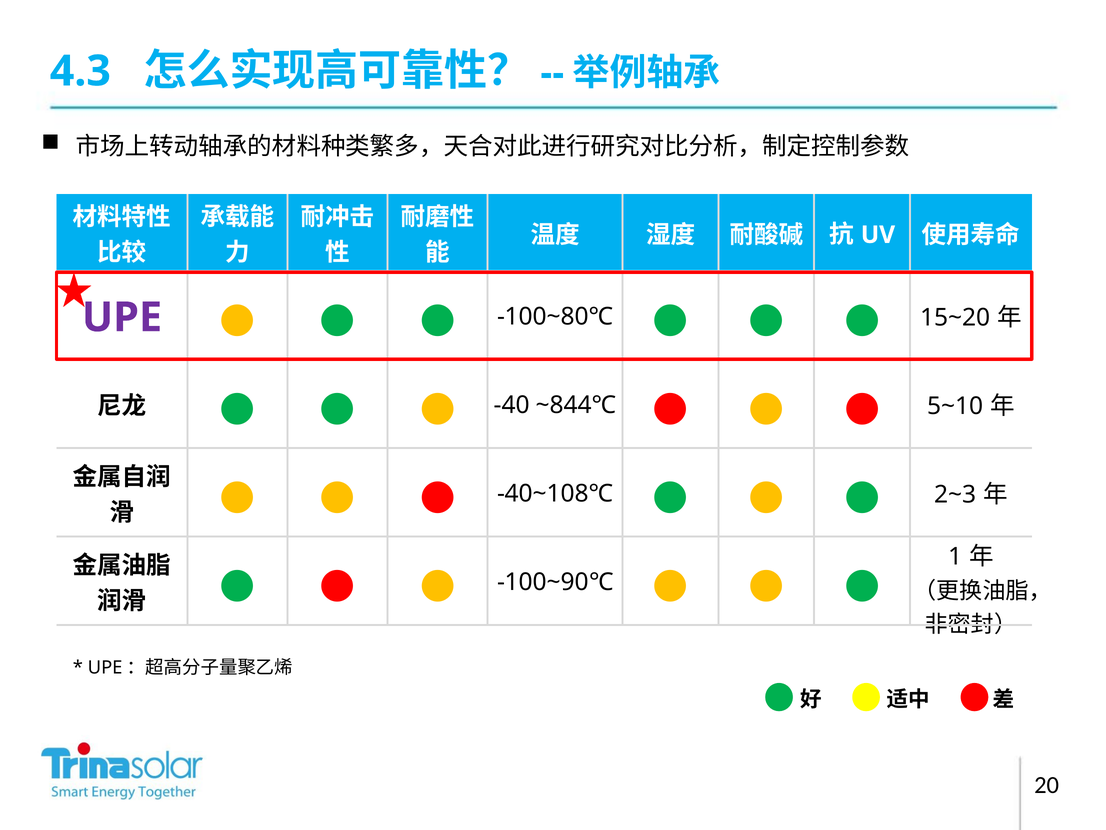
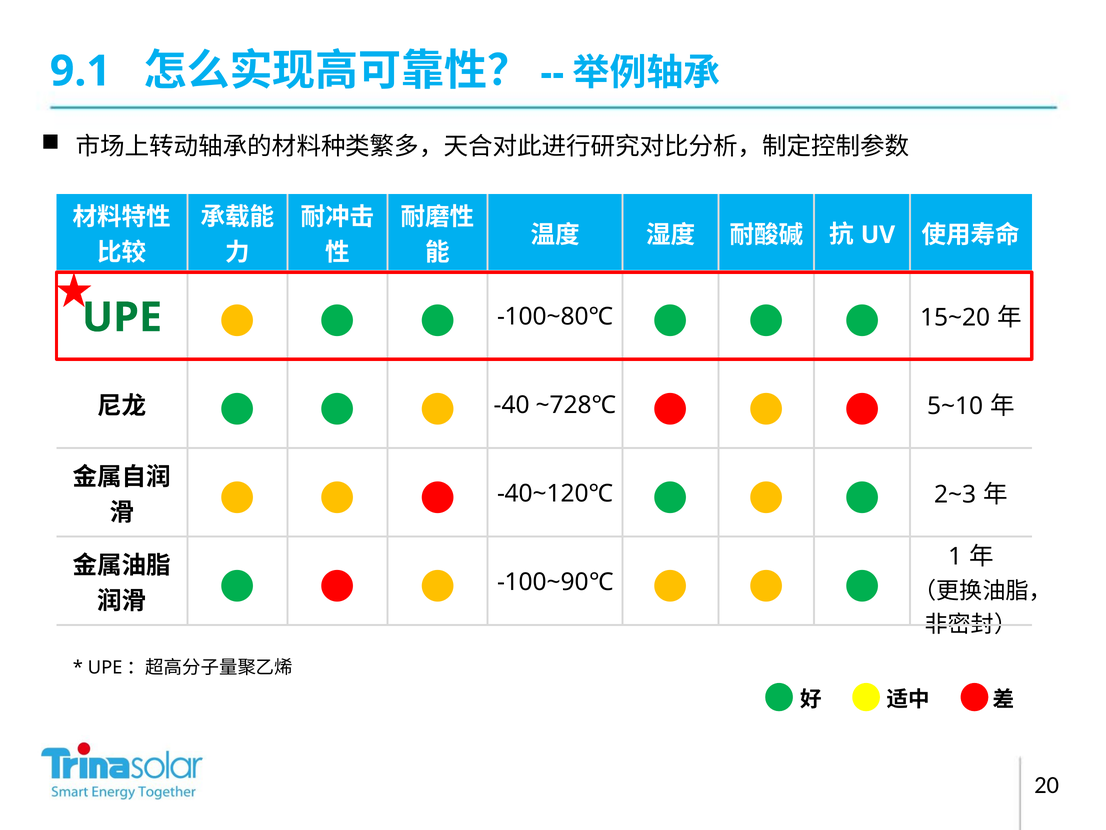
4.3: 4.3 -> 9.1 (80, 71)
UPE colour: purple -> green (122, 317)
~844℃: ~844℃ -> ~728℃ (576, 405)
-40~108℃: -40~108℃ -> -40~120℃ (555, 493)
